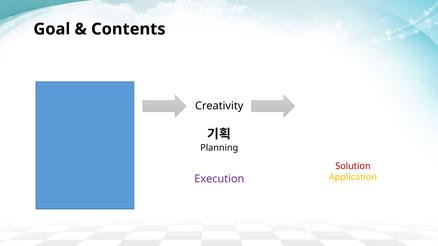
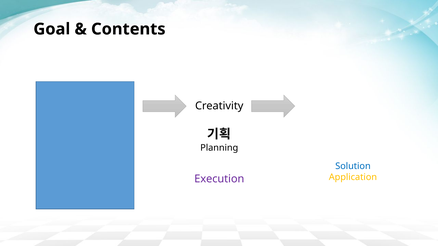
Solution colour: red -> blue (353, 166)
